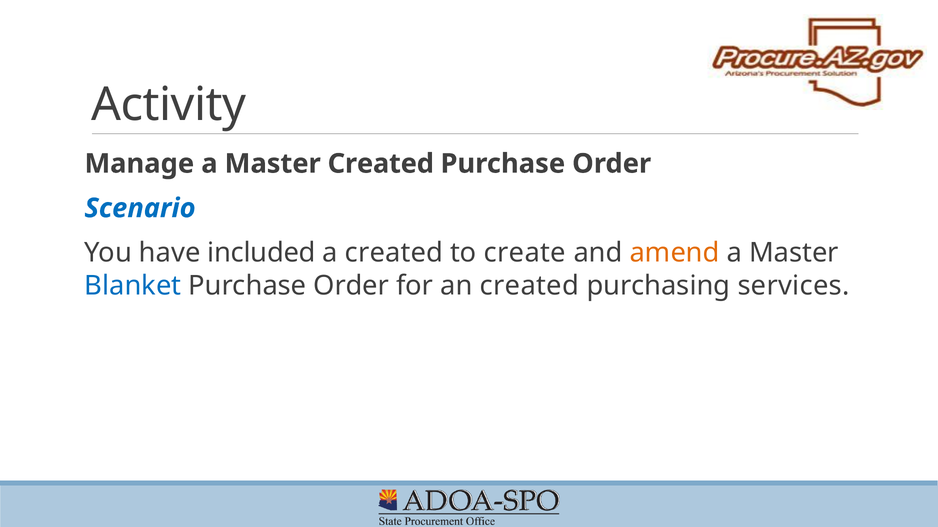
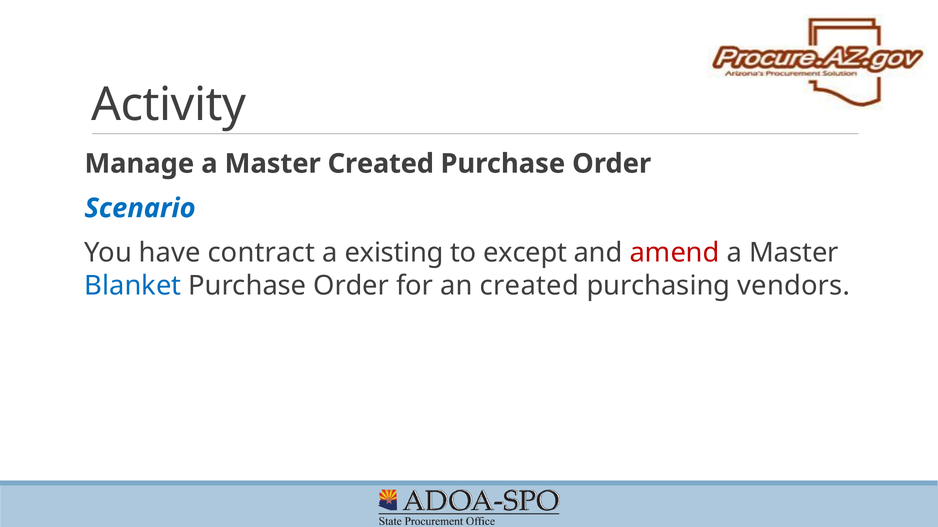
included: included -> contract (261, 253)
a created: created -> existing (394, 253)
create: create -> except (525, 253)
amend colour: orange -> red (675, 253)
services: services -> vendors (794, 286)
